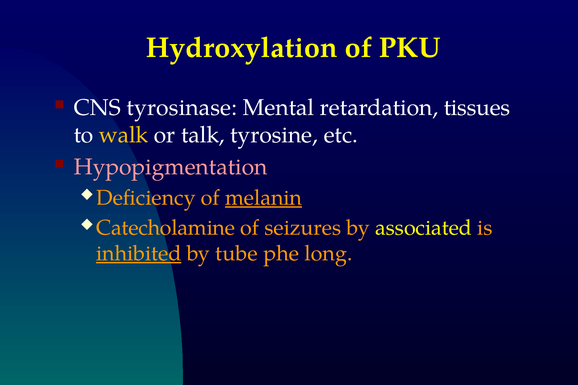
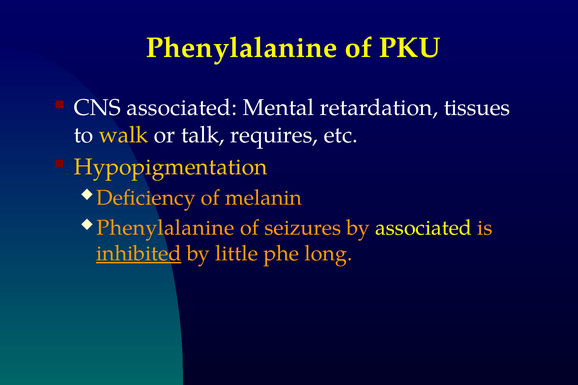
Hydroxylation: Hydroxylation -> Phenylalanine (242, 48)
CNS tyrosinase: tyrosinase -> associated (182, 108)
tyrosine: tyrosine -> requires (274, 135)
Hypopigmentation colour: pink -> yellow (171, 167)
melanin underline: present -> none (264, 198)
Catecholamine: Catecholamine -> Phenylalanine (165, 228)
tube: tube -> little (237, 254)
